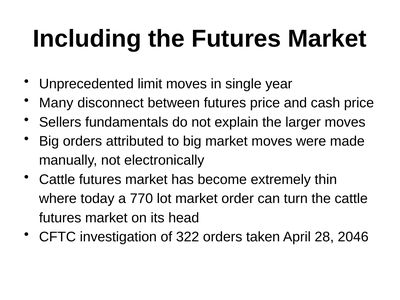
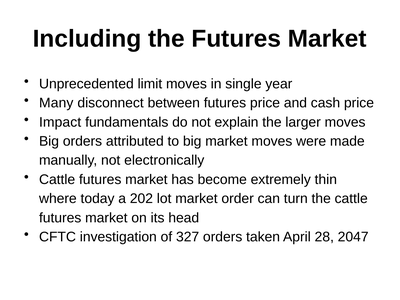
Sellers: Sellers -> Impact (60, 122)
770: 770 -> 202 (141, 199)
322: 322 -> 327 (188, 237)
2046: 2046 -> 2047 (353, 237)
